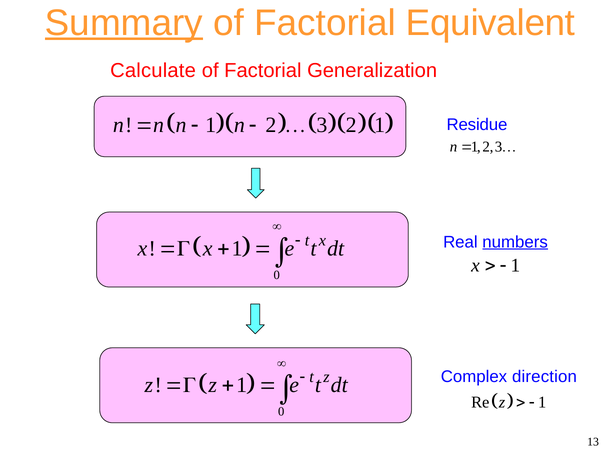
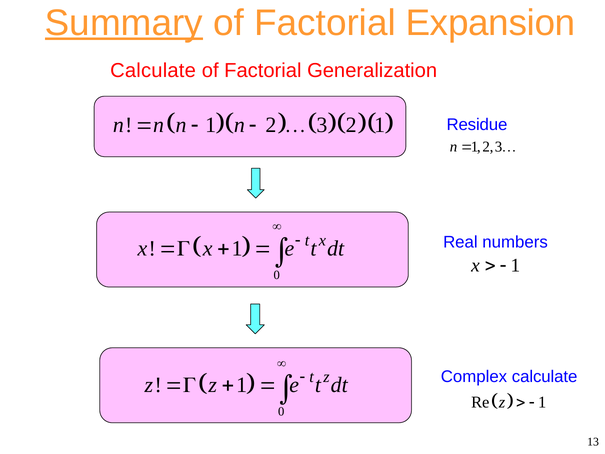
Equivalent: Equivalent -> Expansion (491, 23)
numbers underline: present -> none (515, 242)
Complex direction: direction -> calculate (545, 376)
